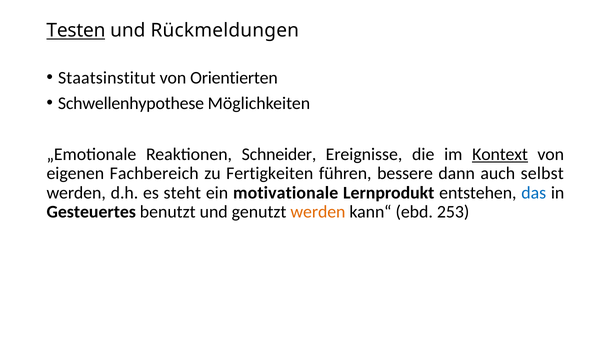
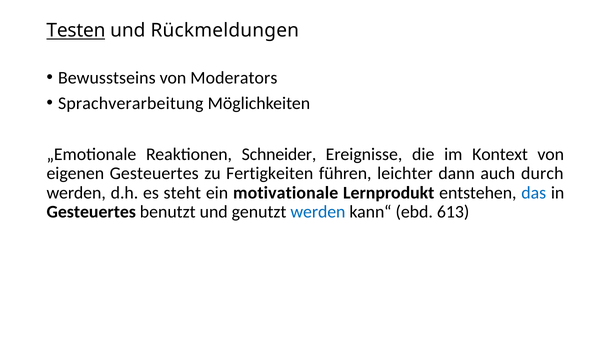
Staatsinstitut: Staatsinstitut -> Bewusstseins (107, 78)
Orientierten: Orientierten -> Moderators (234, 78)
Schwellenhypothese: Schwellenhypothese -> Sprachverarbeitung (131, 103)
Kontext underline: present -> none (500, 155)
eigenen Fachbereich: Fachbereich -> Gesteuertes (154, 174)
bessere: bessere -> leichter (405, 174)
selbst: selbst -> durch (542, 174)
werden colour: orange -> blue (318, 212)
253: 253 -> 613 (453, 212)
